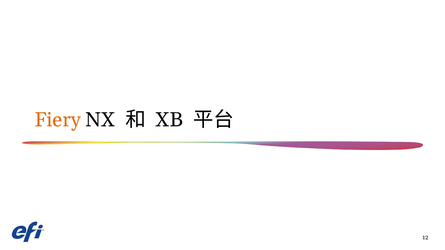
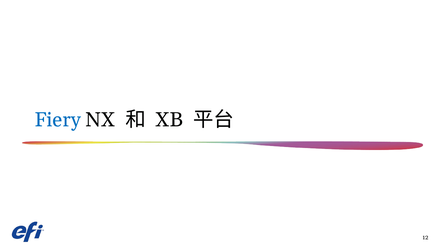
Fiery colour: orange -> blue (58, 120)
